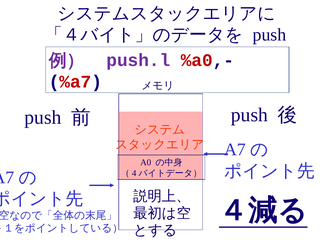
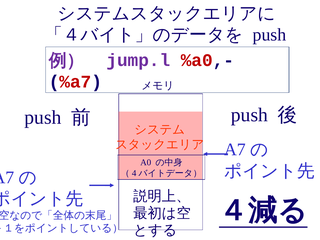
push.l: push.l -> jump.l (138, 60)
